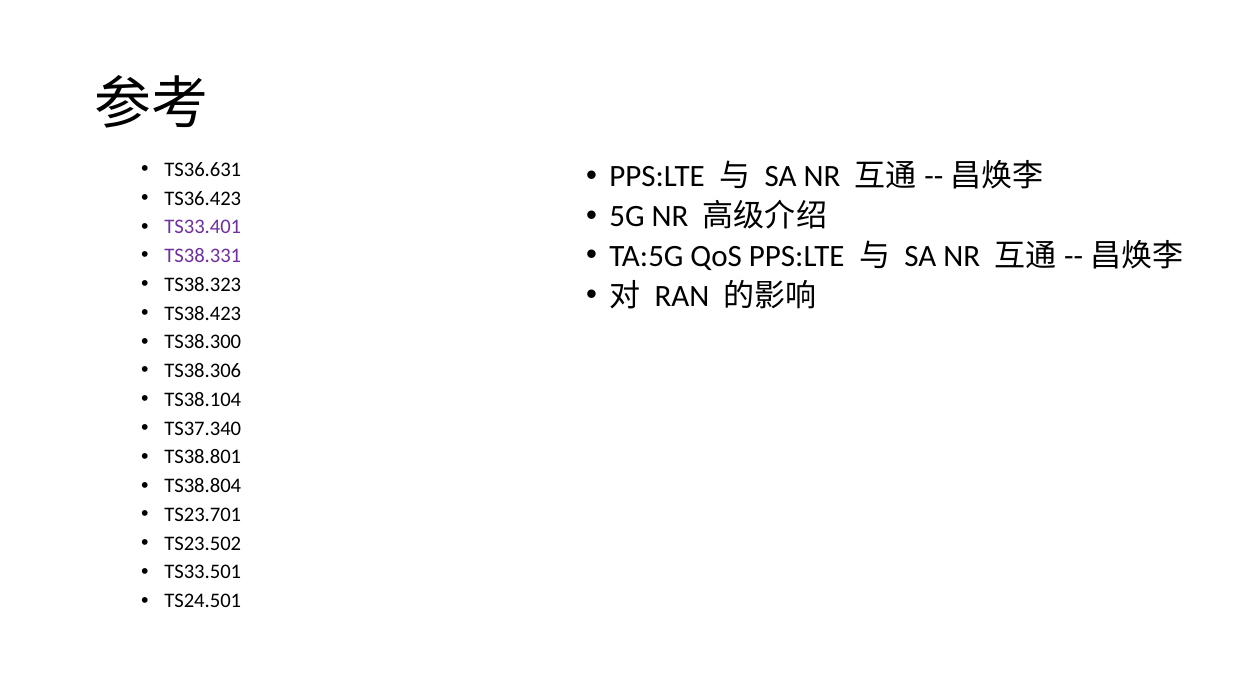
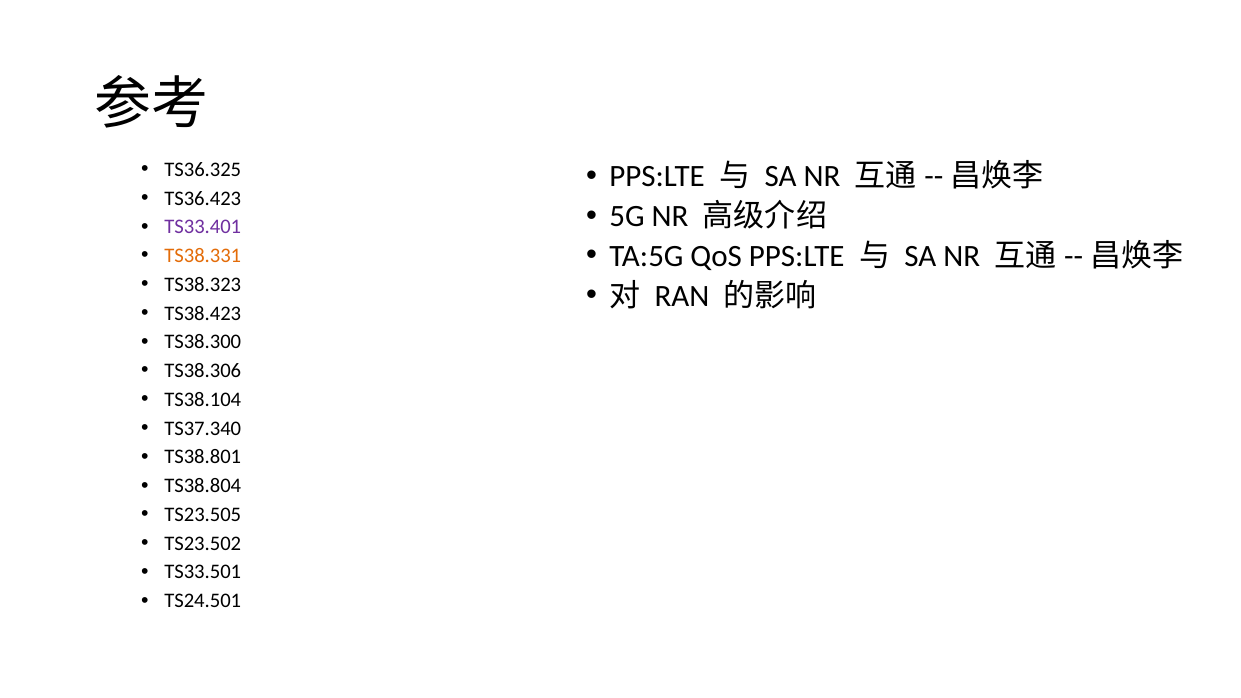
TS36.631: TS36.631 -> TS36.325 (203, 169)
TS38.331 colour: purple -> orange (203, 256)
TS23.701: TS23.701 -> TS23.505 (203, 515)
